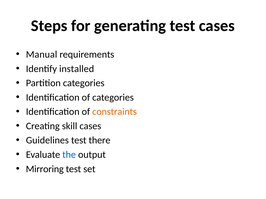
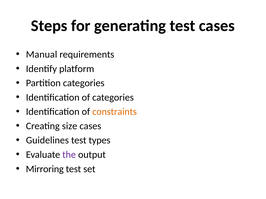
installed: installed -> platform (77, 69)
skill: skill -> size (70, 126)
there: there -> types (100, 141)
the colour: blue -> purple (69, 155)
